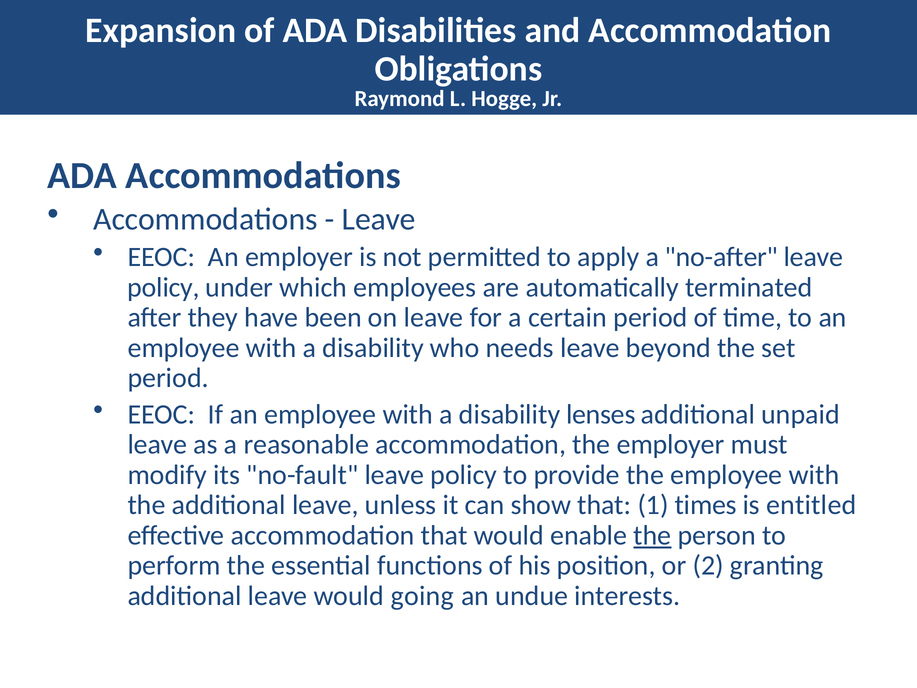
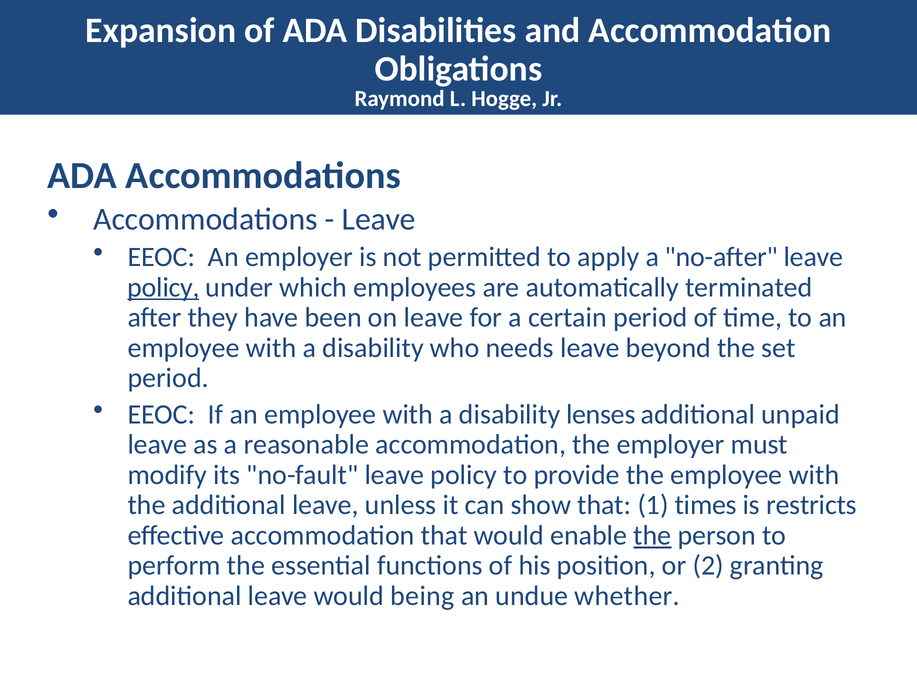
policy underline: none -> present (164, 287)
entitled: entitled -> restricts (812, 505)
going: going -> being (422, 596)
interests: interests -> whether (627, 596)
